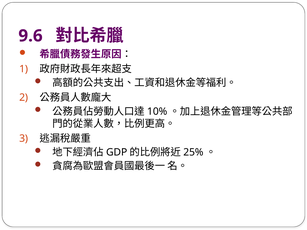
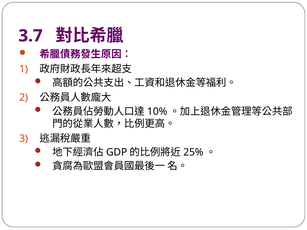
9.6: 9.6 -> 3.7 (31, 36)
